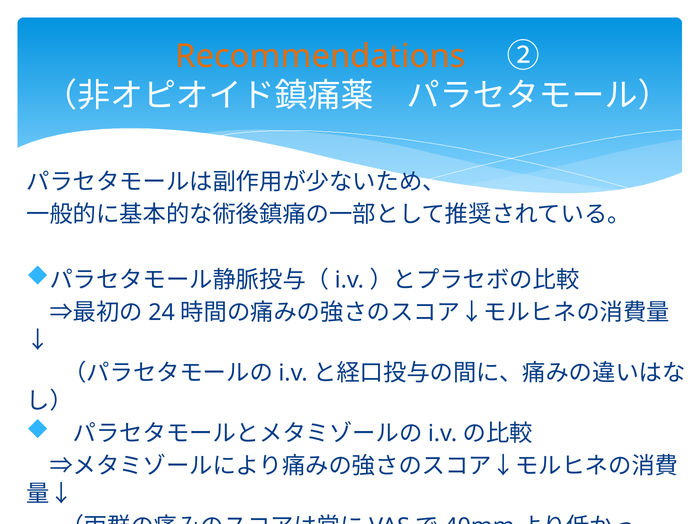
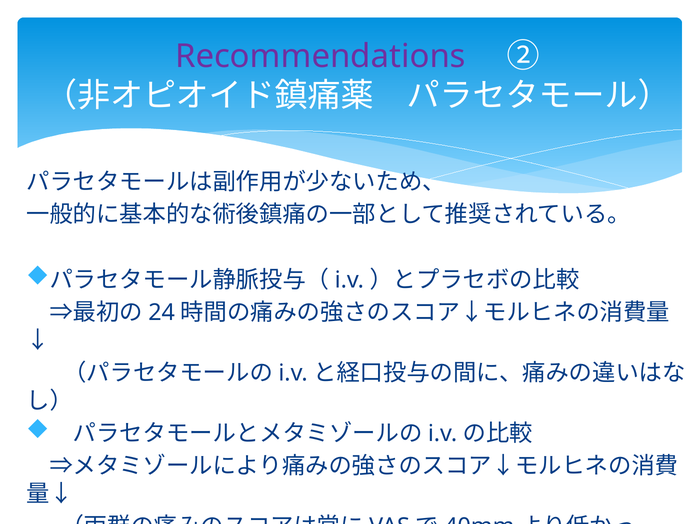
Recommendations colour: orange -> purple (320, 56)
